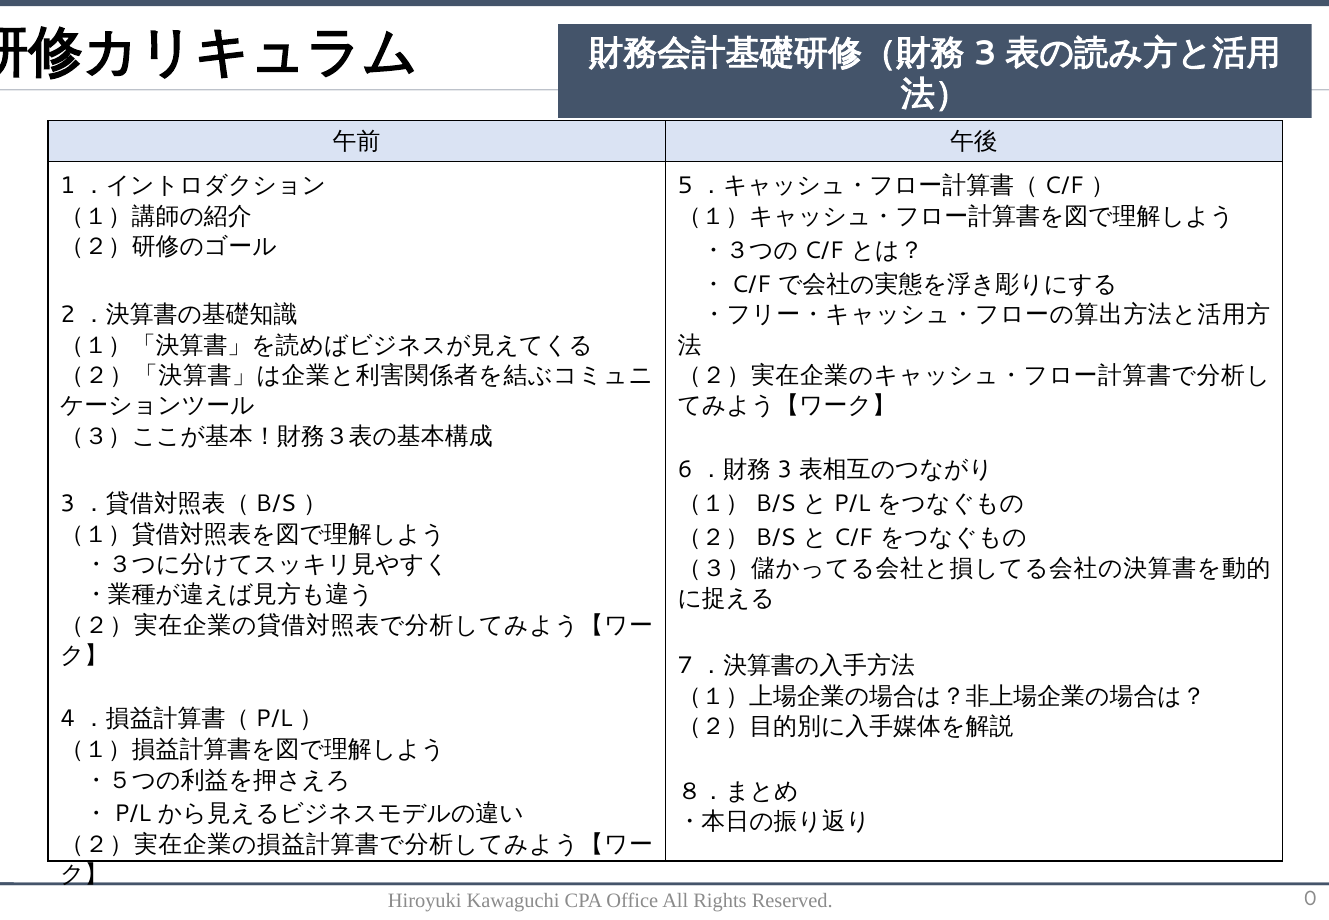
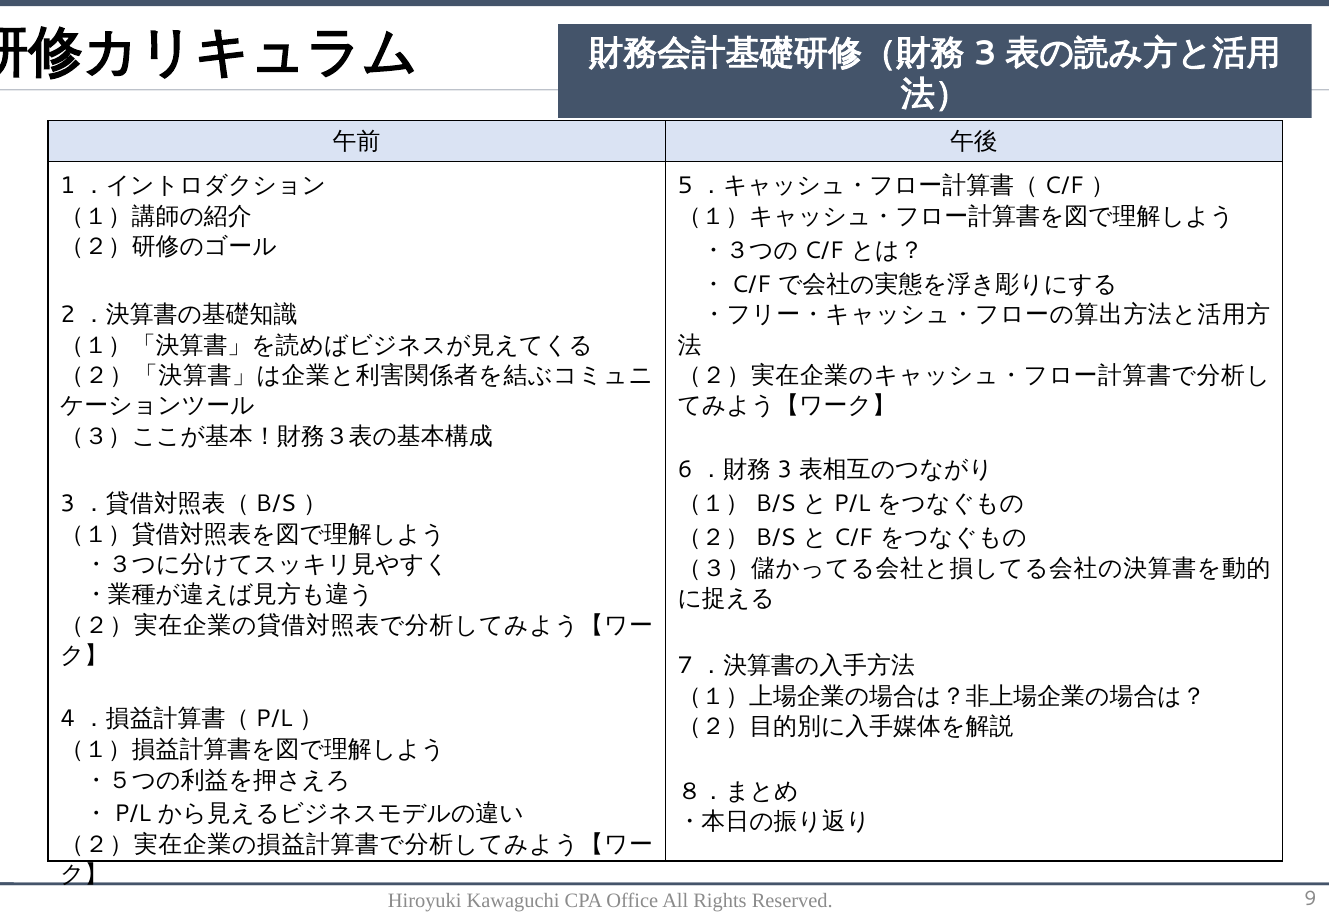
0: 0 -> 9 (1310, 899)
